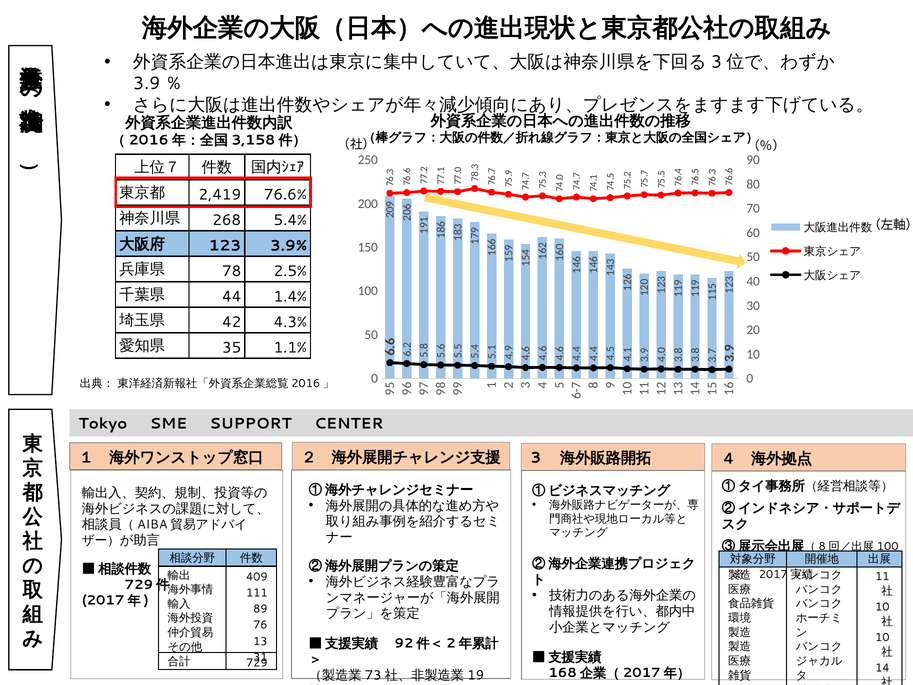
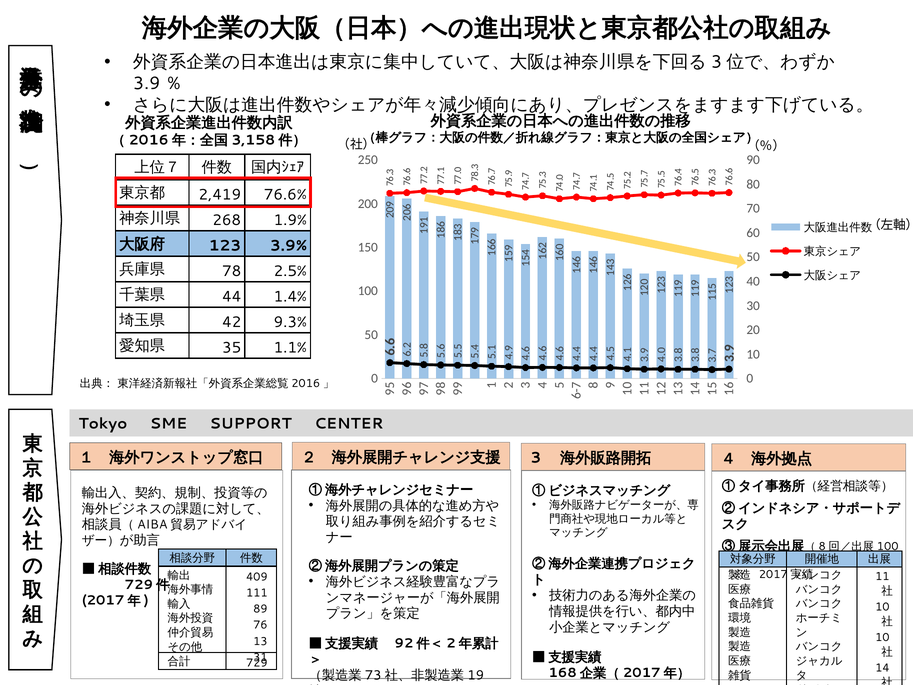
5.4%: 5.4% -> 1.9% (290, 220)
4.3%: 4.3% -> 9.3% (290, 322)
